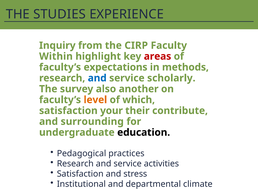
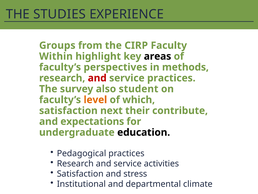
Inquiry: Inquiry -> Groups (57, 45)
areas colour: red -> black (158, 56)
expectations: expectations -> perspectives (115, 67)
and colour: blue -> red (97, 78)
service scholarly: scholarly -> practices (171, 78)
another: another -> student (139, 89)
your: your -> next (111, 110)
surrounding: surrounding -> expectations (92, 121)
